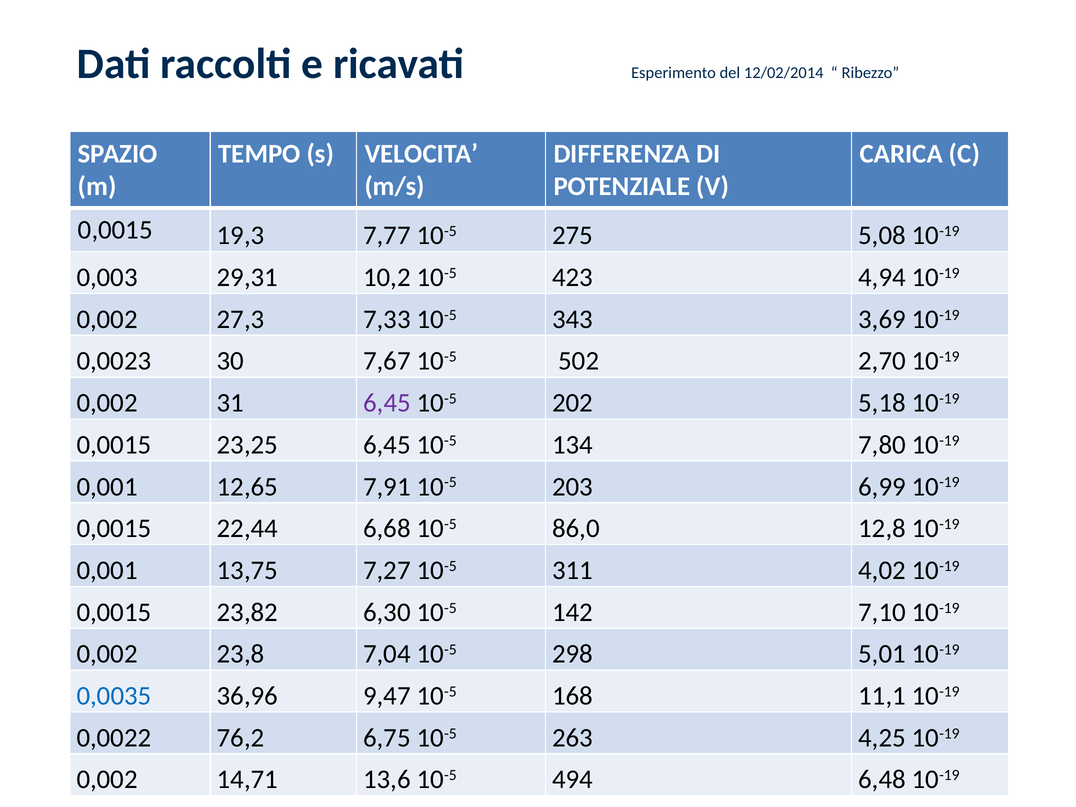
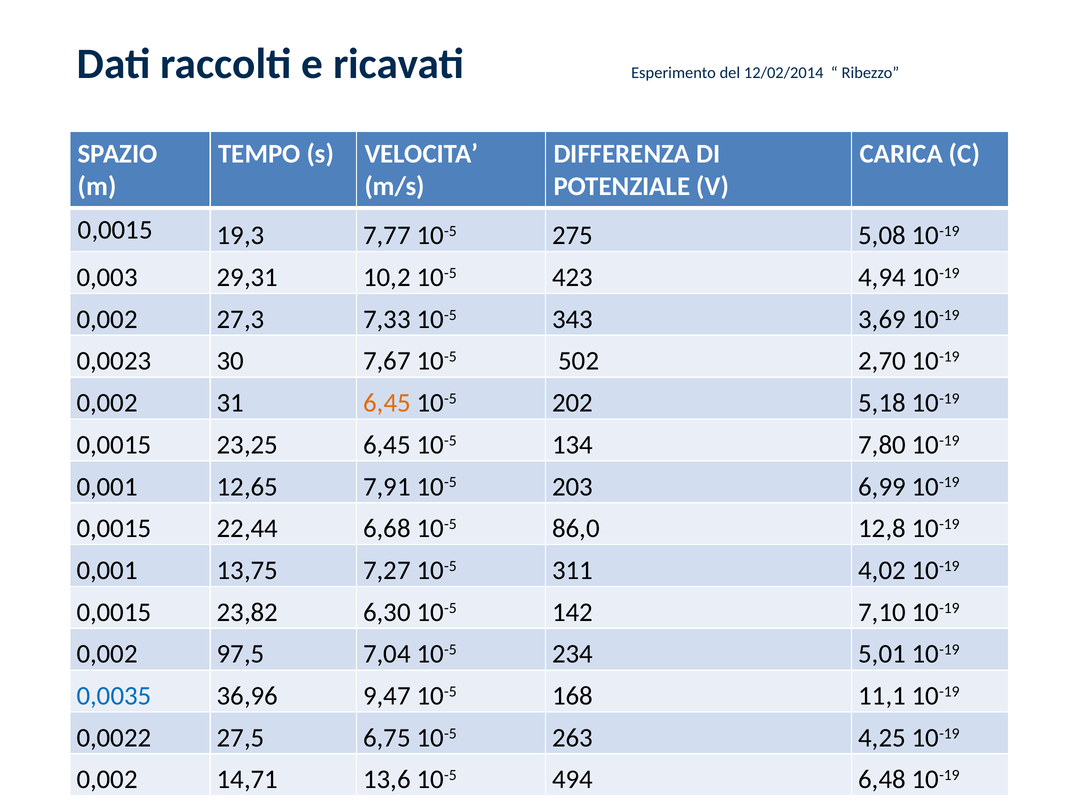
6,45 colour: purple -> orange (387, 403)
23,8: 23,8 -> 97,5 (241, 654)
298: 298 -> 234 (573, 654)
76,2: 76,2 -> 27,5 (241, 738)
